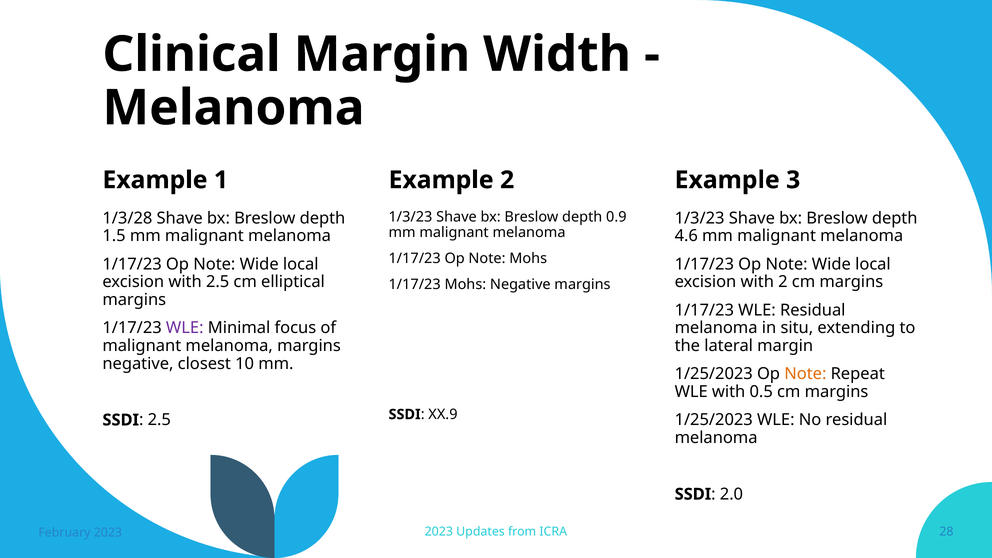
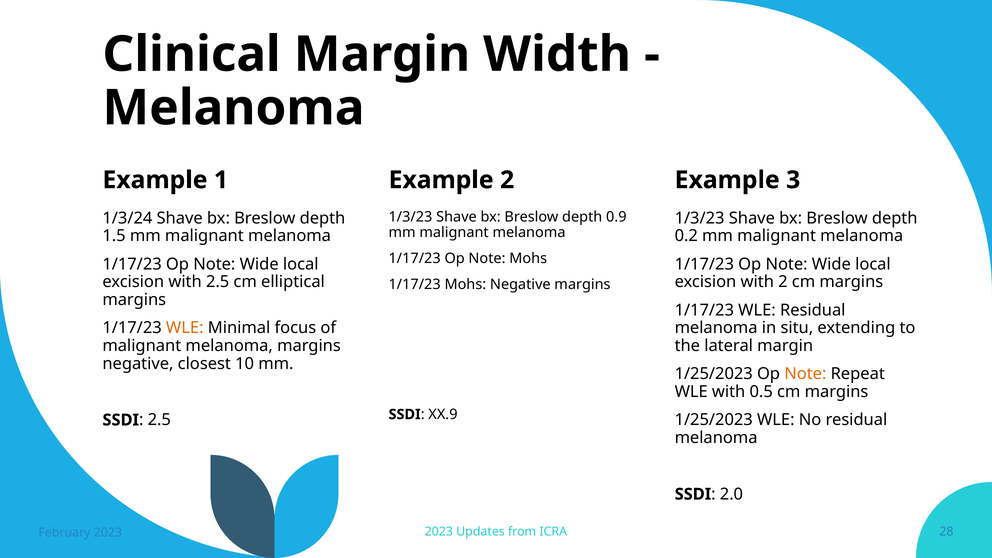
1/3/28: 1/3/28 -> 1/3/24 (127, 218)
4.6: 4.6 -> 0.2 (686, 236)
WLE colour: purple -> orange (185, 328)
